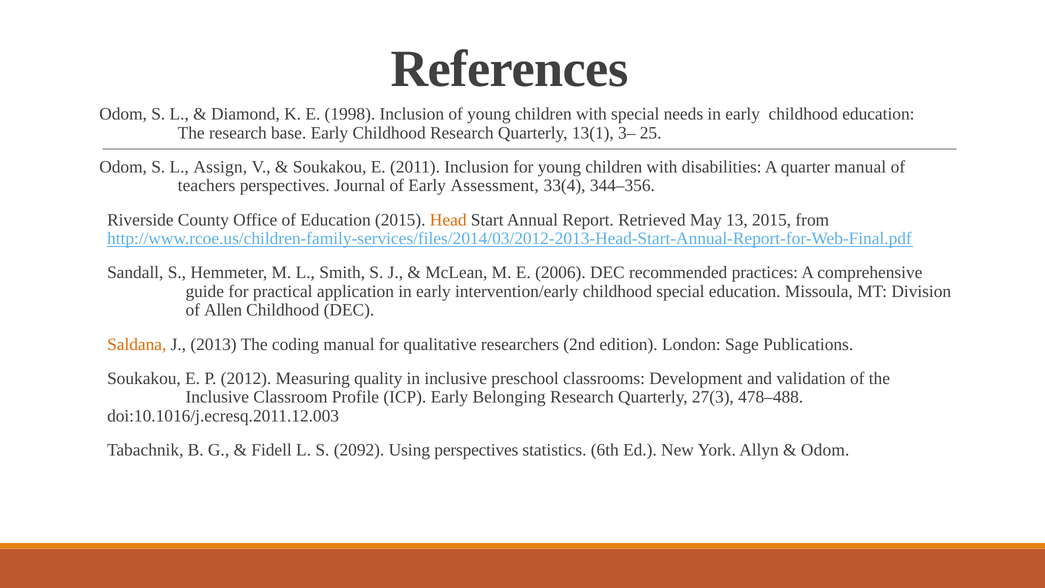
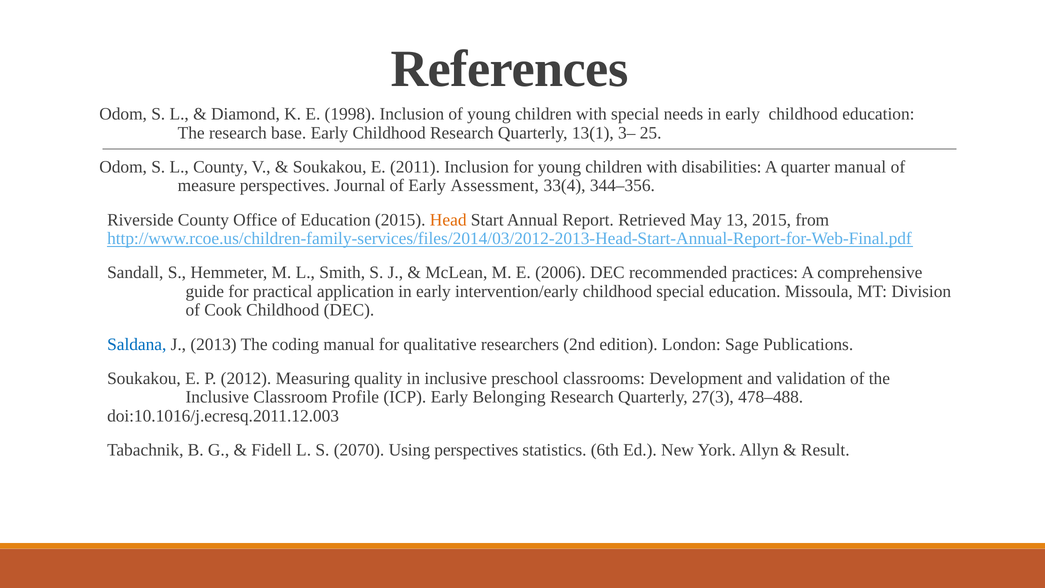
L Assign: Assign -> County (220, 167)
teachers: teachers -> measure (207, 186)
Allen: Allen -> Cook (223, 310)
Saldana colour: orange -> blue (137, 344)
2092: 2092 -> 2070 (359, 450)
Odom: Odom -> Result (825, 450)
